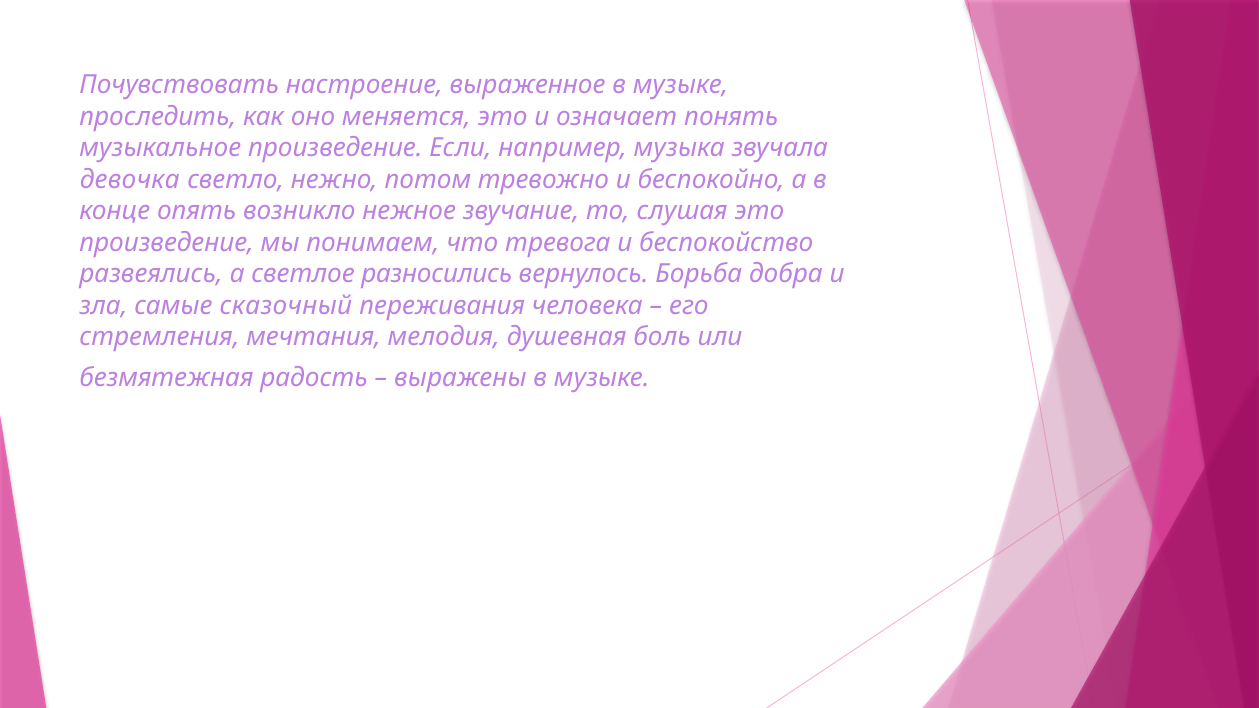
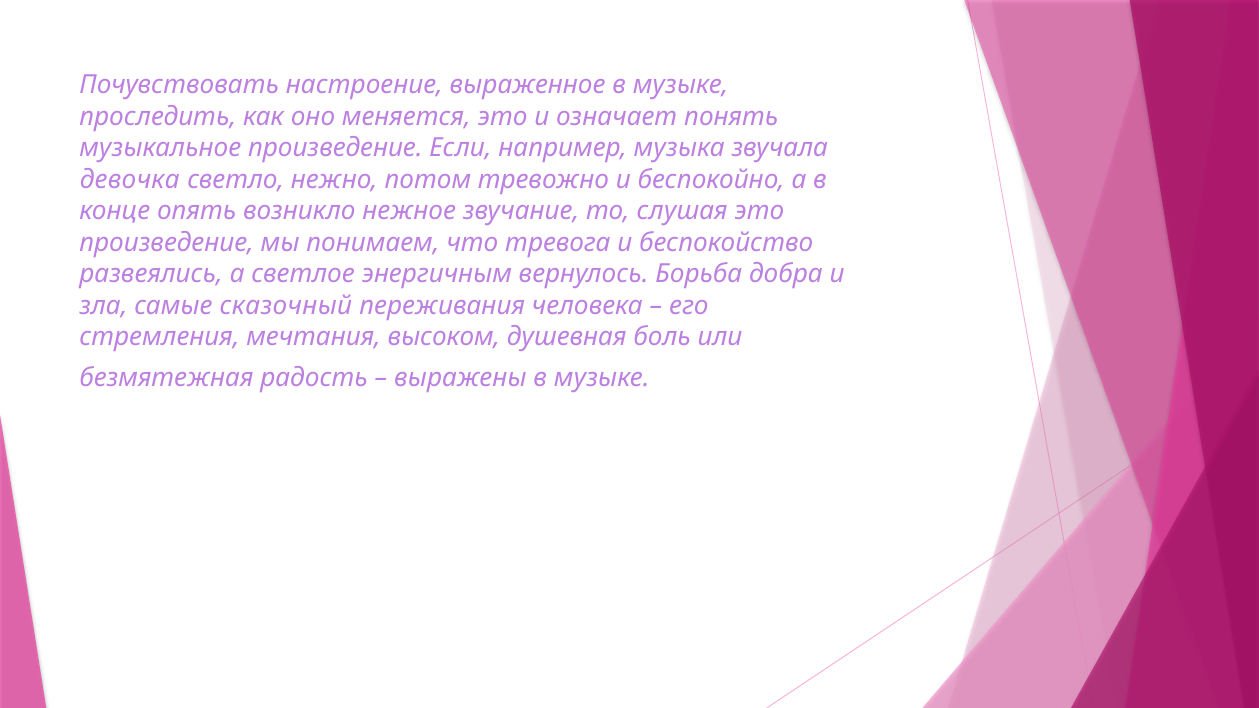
разносились: разносились -> энергичным (437, 274)
мелодия: мелодия -> высоком (444, 337)
